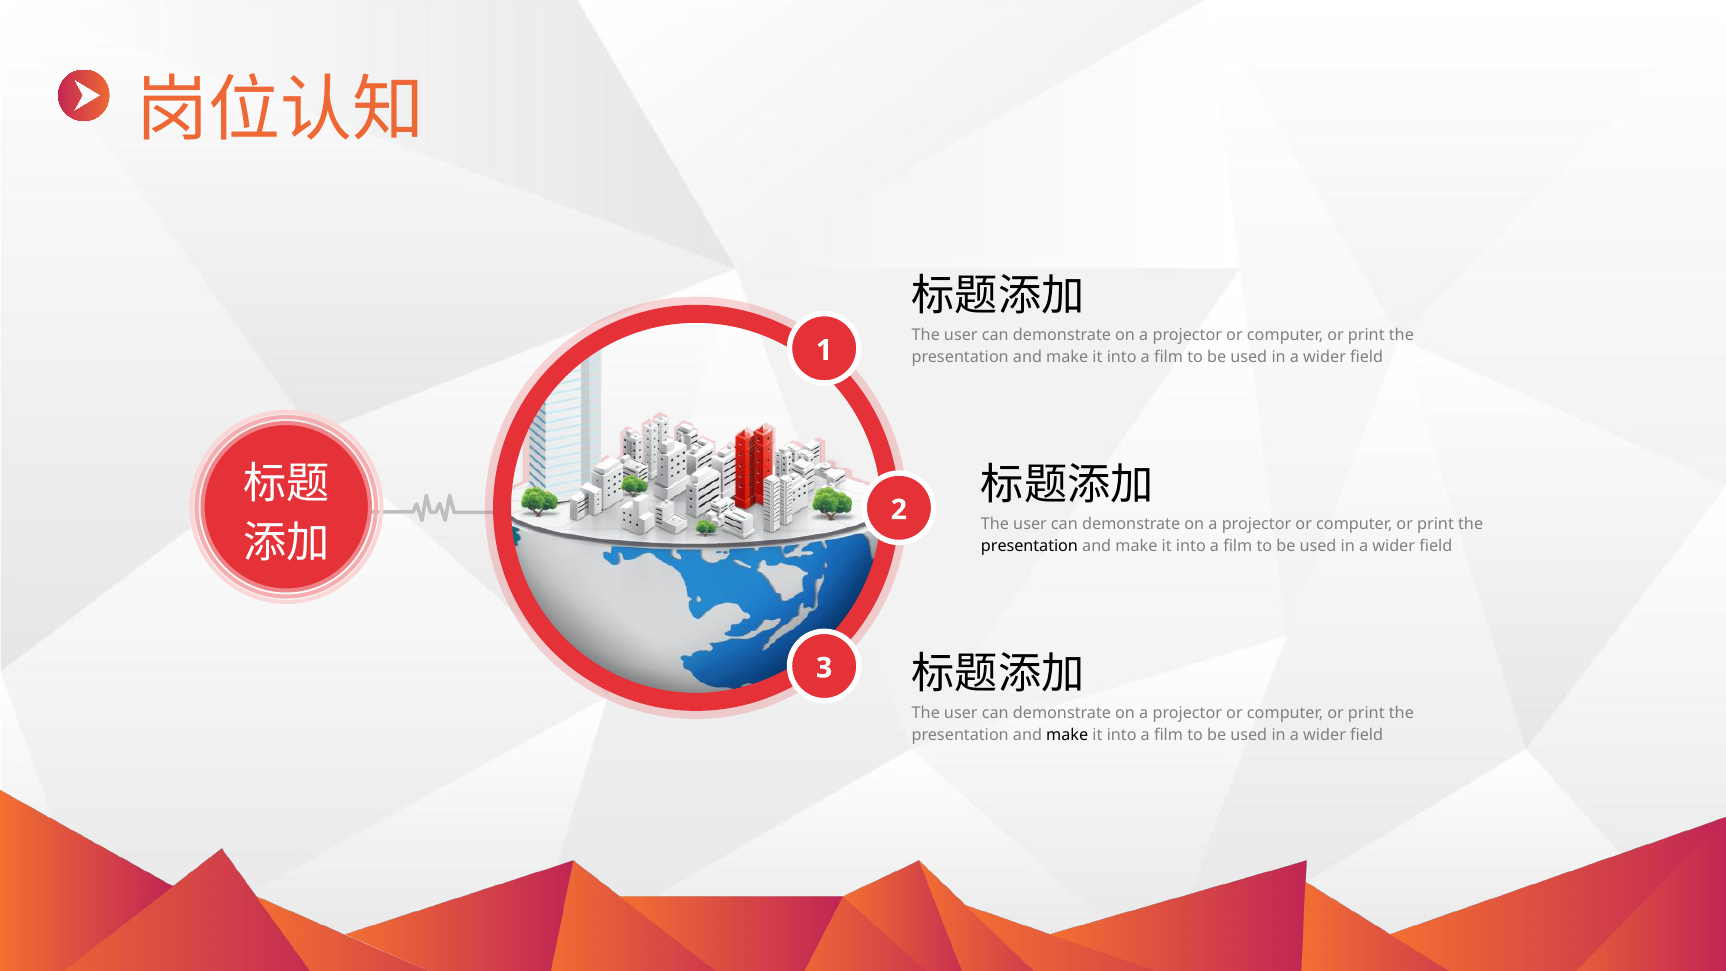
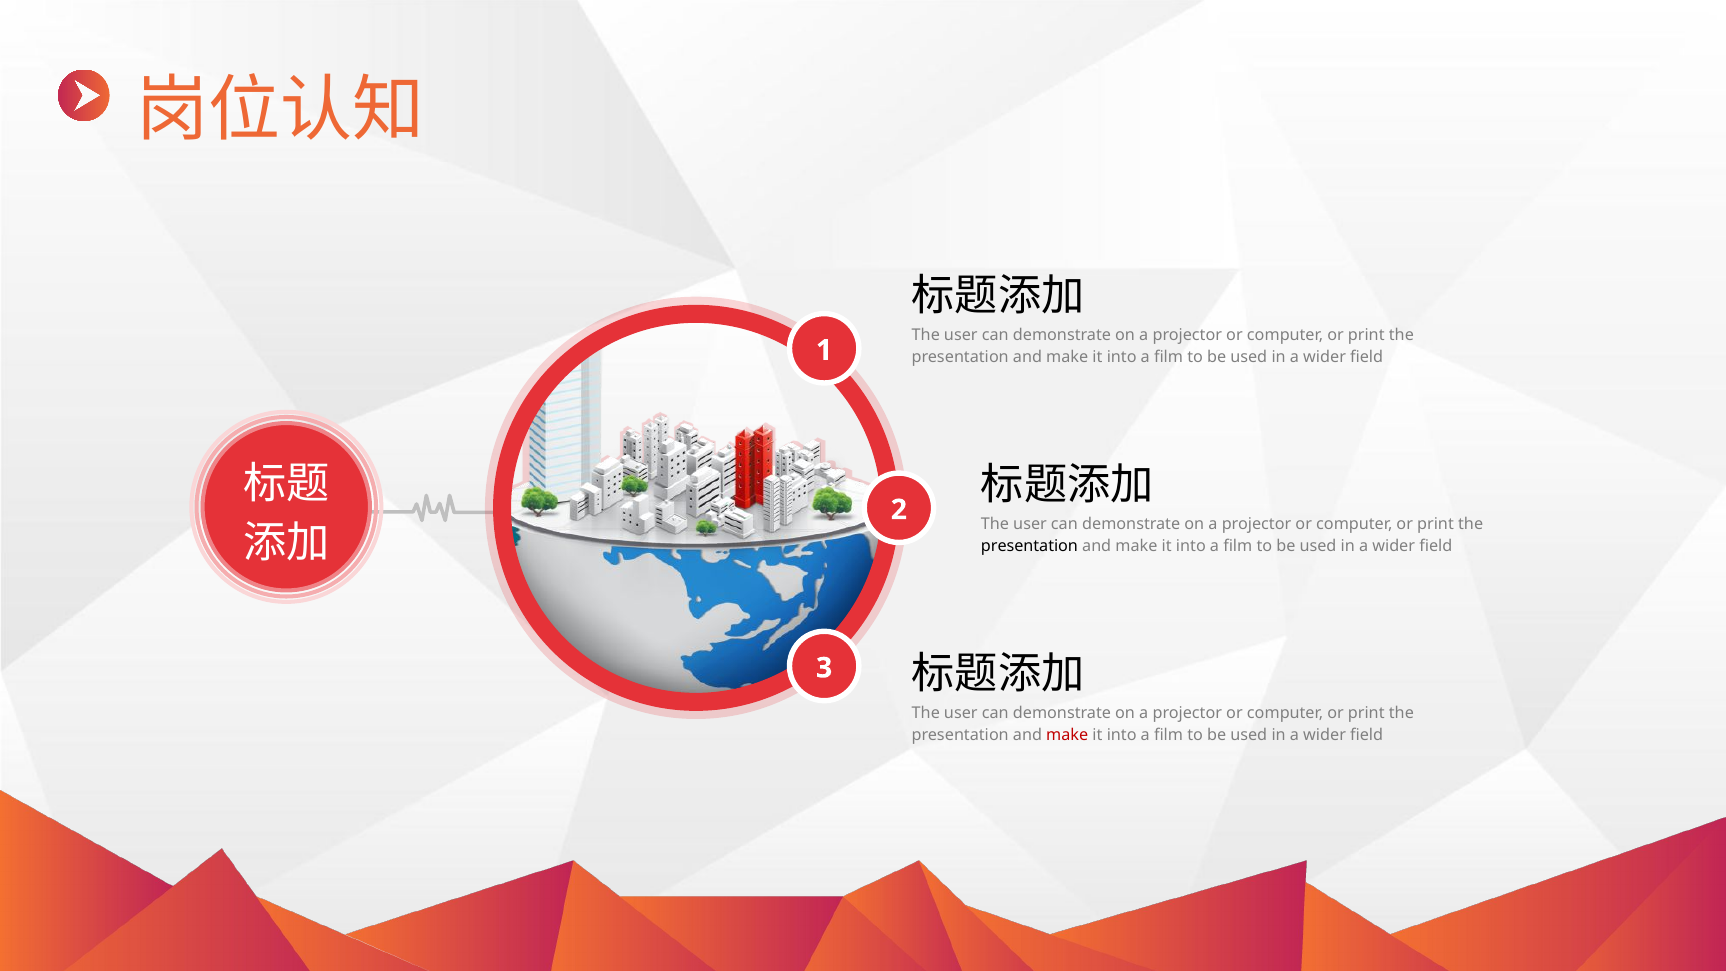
make colour: black -> red (1067, 735)
